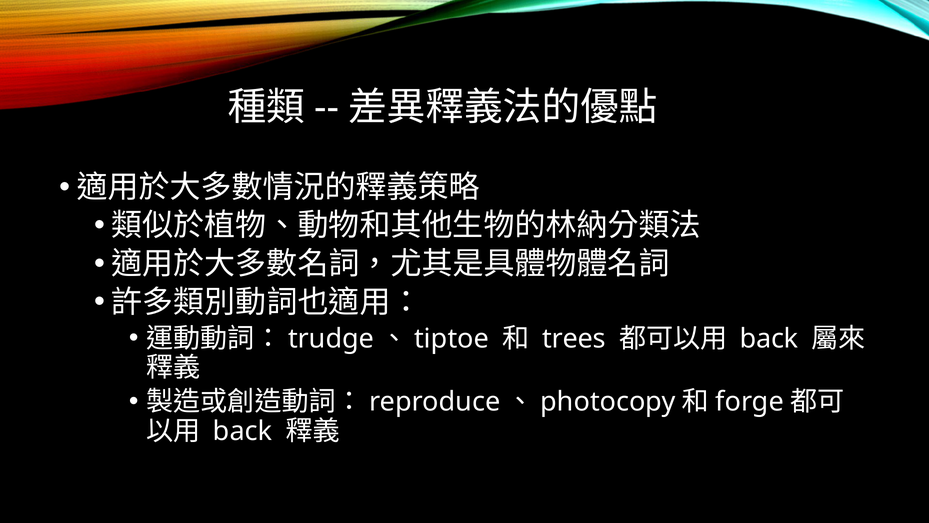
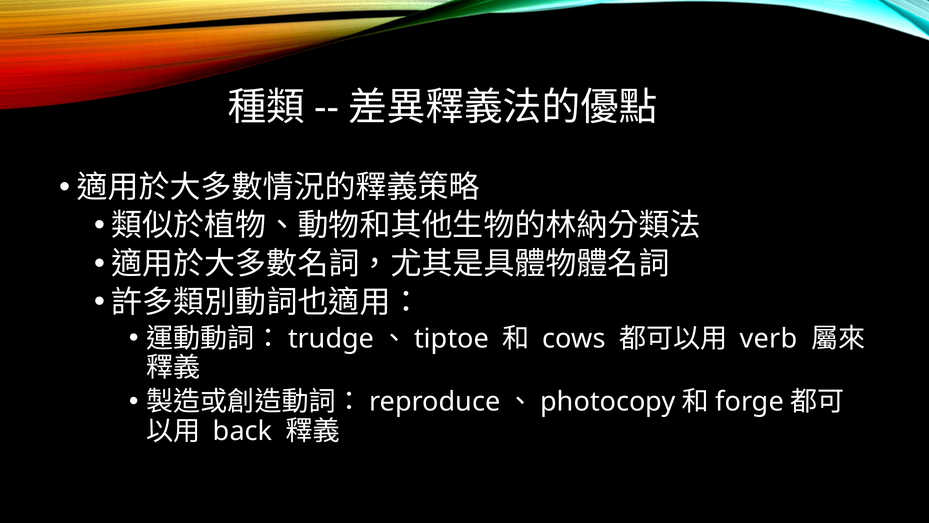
trees: trees -> cows (574, 338)
back: back -> verb (769, 338)
